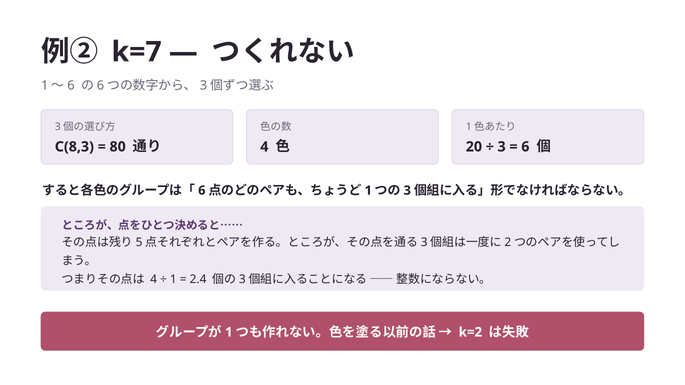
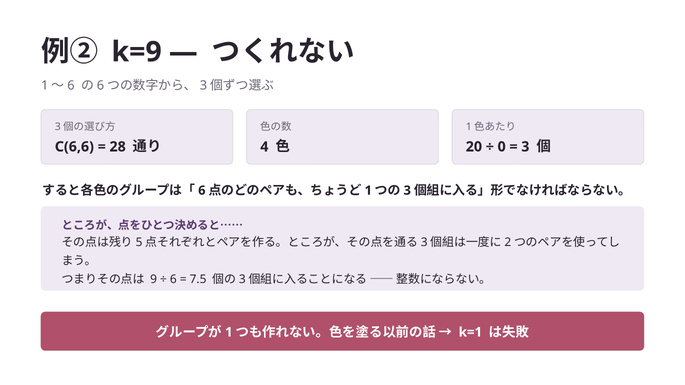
k=7: k=7 -> k=9 (137, 52)
C(8,3: C(8,3 -> C(6,6 (74, 147)
80: 80 -> 28 (118, 147)
3: 3 -> 0 (502, 147)
6: 6 -> 3 (525, 147)
4: 4 -> 9 (154, 280)
1: 1 -> 6 (173, 280)
2.4: 2.4 -> 7.5 (198, 280)
k=2: k=2 -> k=1 (470, 332)
